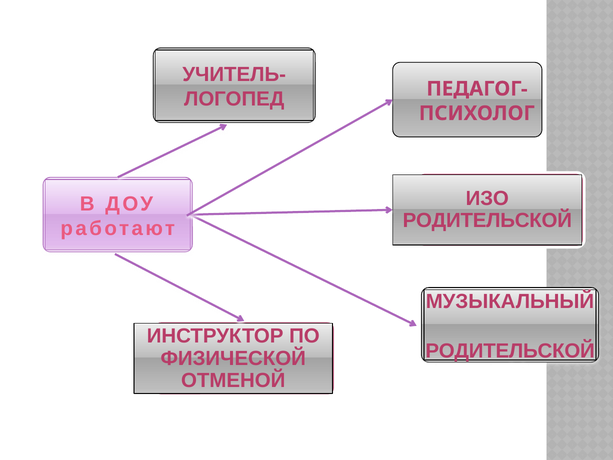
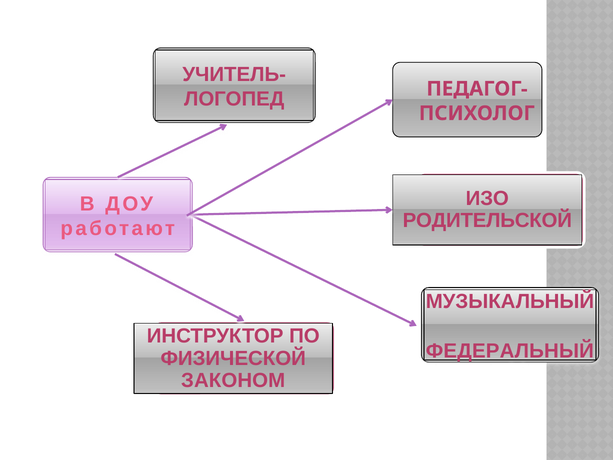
РОДИТЕЛЬСКОЙ: РОДИТЕЛЬСКОЙ -> ФЕДЕРАЛЬНЫЙ (510, 351)
ОТМЕНОЙ: ОТМЕНОЙ -> ЗАКОНОМ (233, 380)
